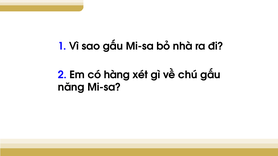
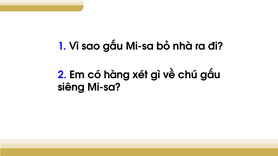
năng: năng -> siêng (71, 88)
